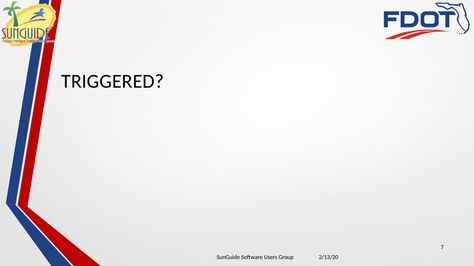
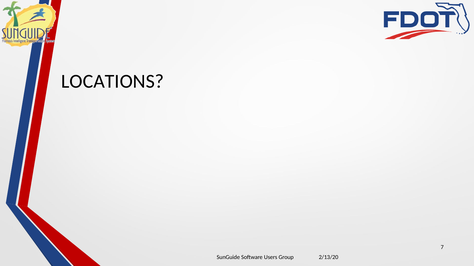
TRIGGERED: TRIGGERED -> LOCATIONS (113, 82)
